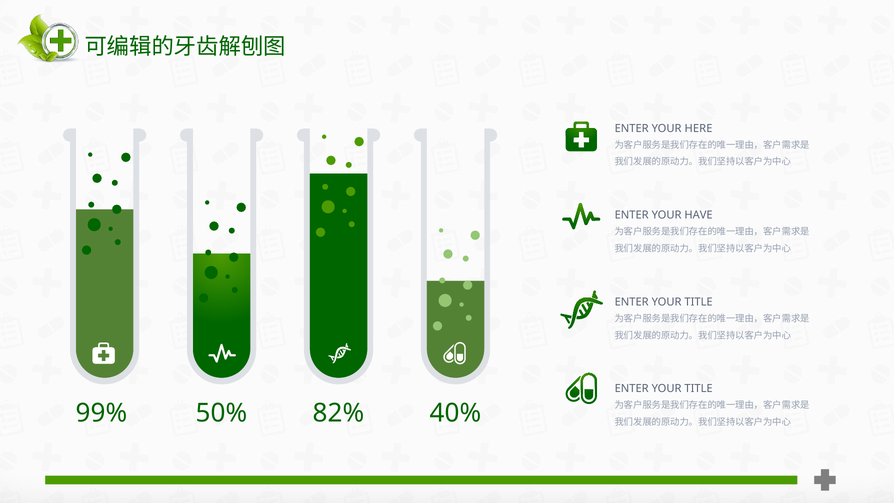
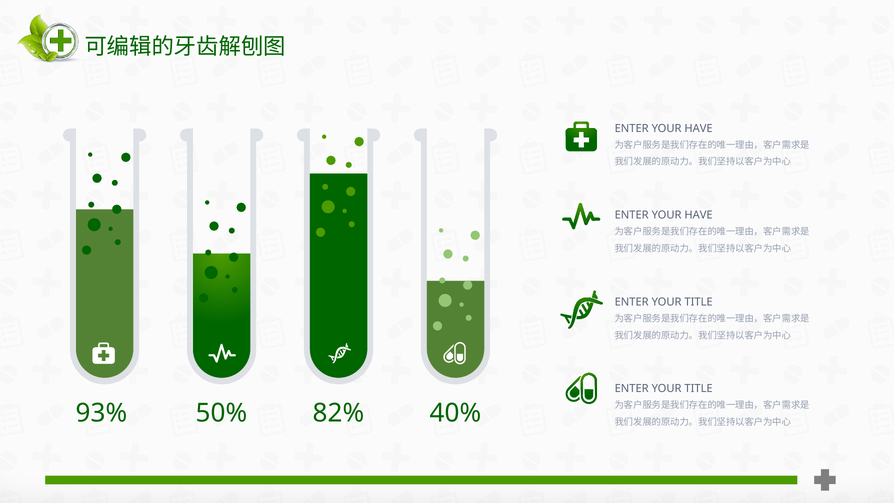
HERE: HERE -> HAVE (699, 128)
99%: 99% -> 93% (102, 413)
